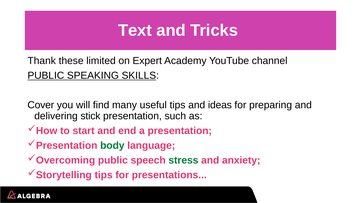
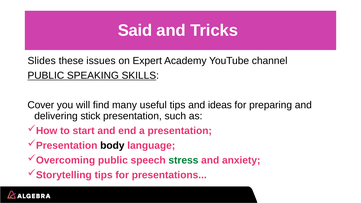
Text: Text -> Said (135, 30)
Thank: Thank -> Slides (42, 61)
limited: limited -> issues (101, 61)
body colour: green -> black (112, 146)
